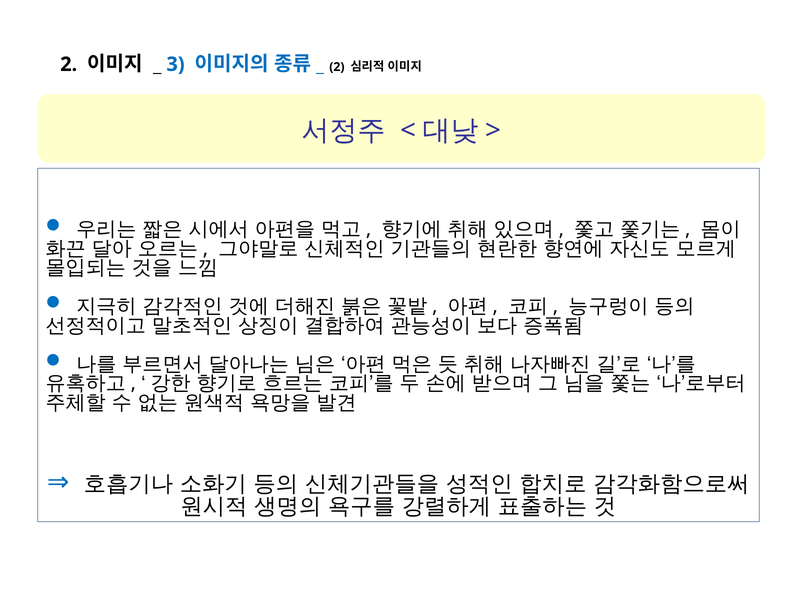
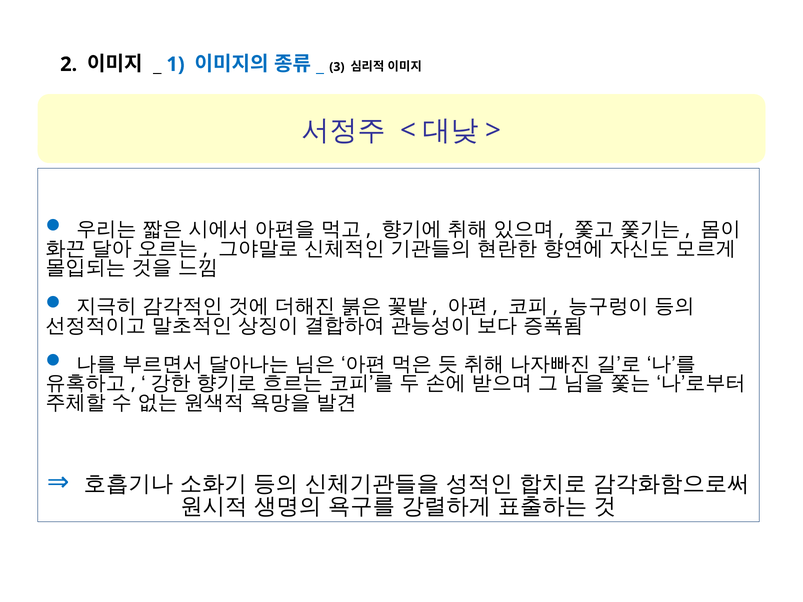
3: 3 -> 1 (176, 64)
2: 2 -> 3 (337, 67)
